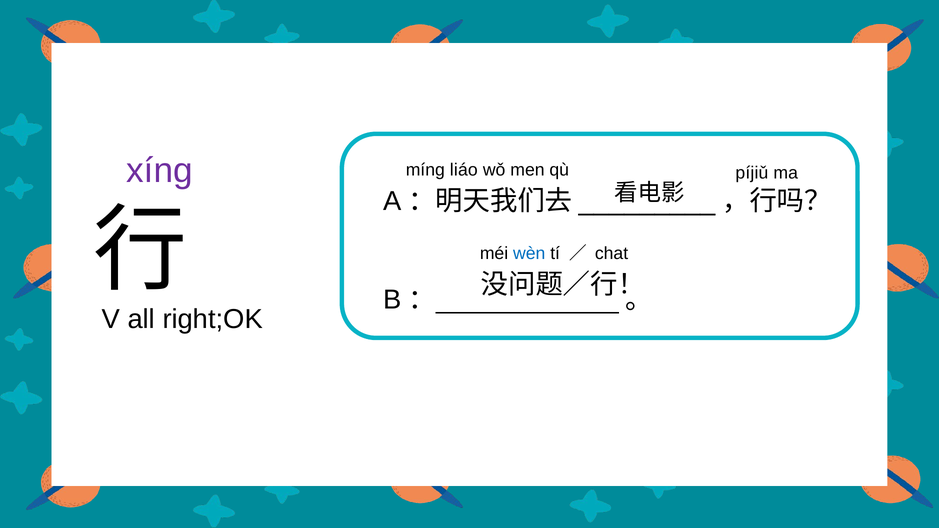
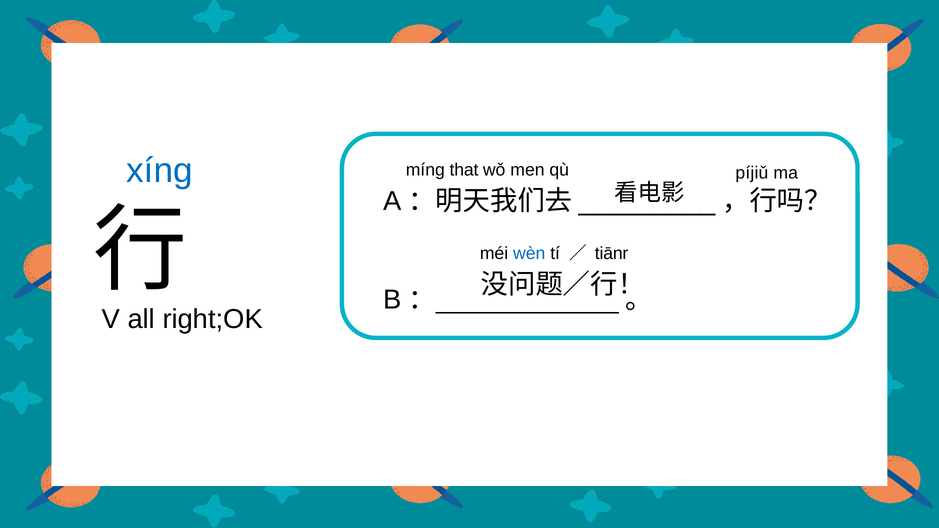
xíng colour: purple -> blue (159, 171)
liáo: liáo -> that (464, 170)
chat: chat -> tiānr (612, 254)
